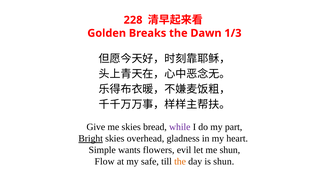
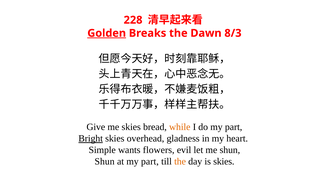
Golden underline: none -> present (107, 33)
1/3: 1/3 -> 8/3 (233, 33)
while colour: purple -> orange (180, 127)
Flow: Flow -> Shun (105, 162)
at my safe: safe -> part (150, 162)
is shun: shun -> skies (224, 162)
